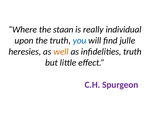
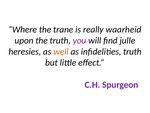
staan: staan -> trane (63, 29)
individual: individual -> waarheid (123, 29)
you colour: blue -> purple (80, 40)
